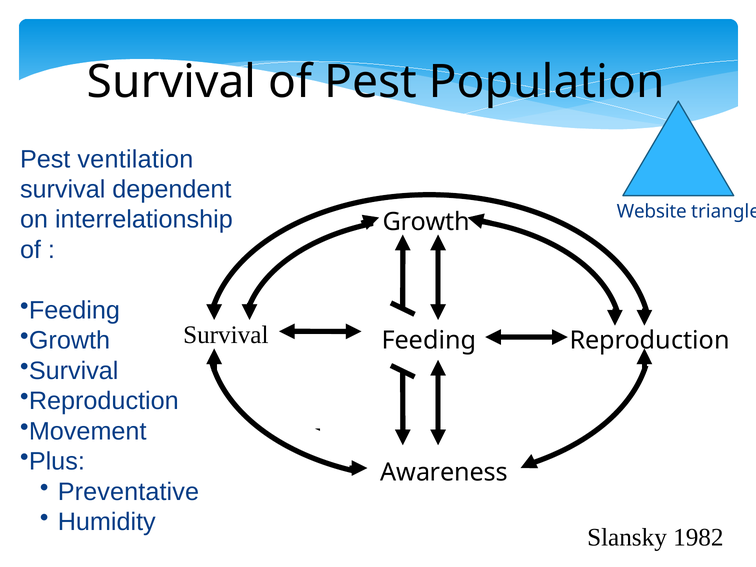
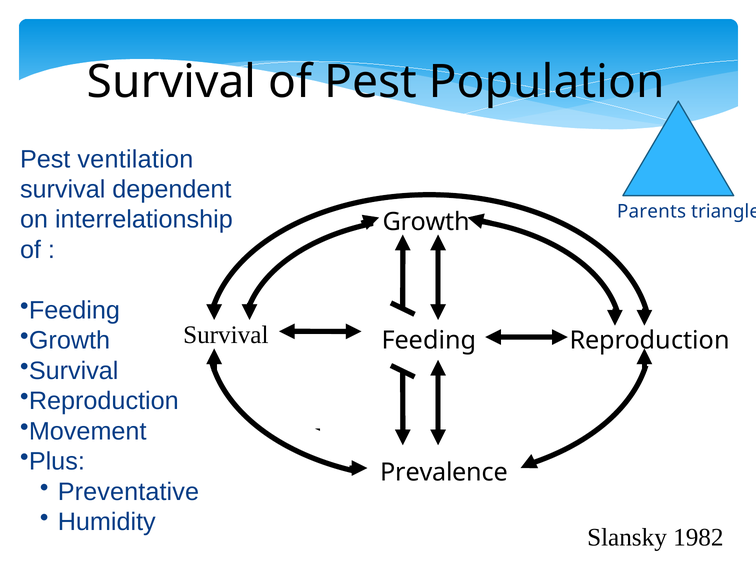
Website: Website -> Parents (652, 211)
Awareness: Awareness -> Prevalence (444, 473)
